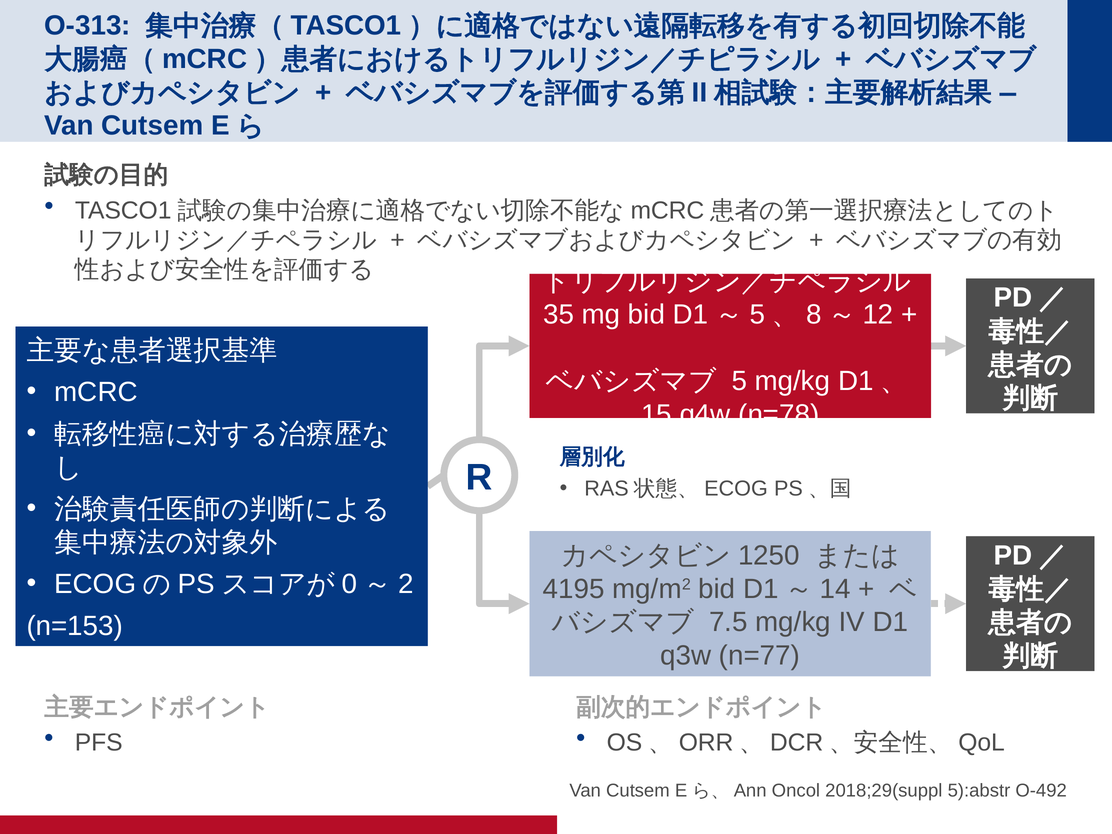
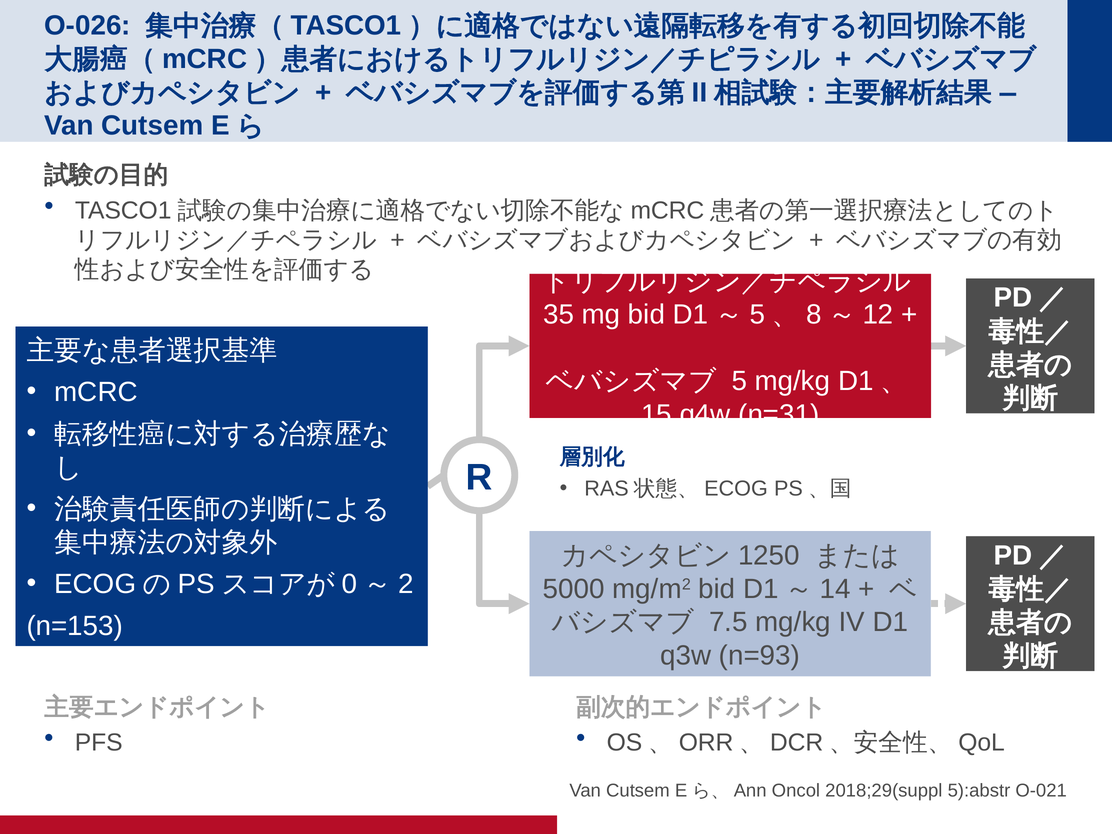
O-313: O-313 -> O-026 (88, 26)
n=78: n=78 -> n=31 (779, 415)
4195: 4195 -> 5000 (574, 589)
n=77: n=77 -> n=93 (759, 656)
O-492: O-492 -> O-021 (1041, 791)
